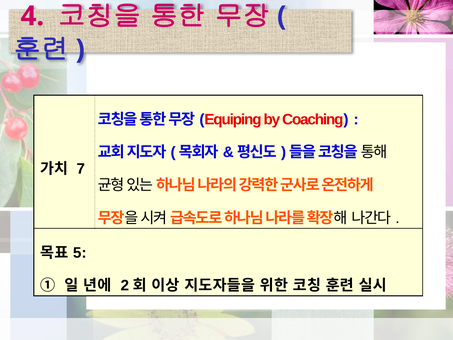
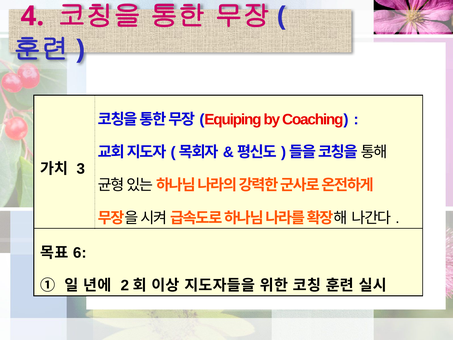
7: 7 -> 3 (81, 169)
5: 5 -> 6 (80, 252)
